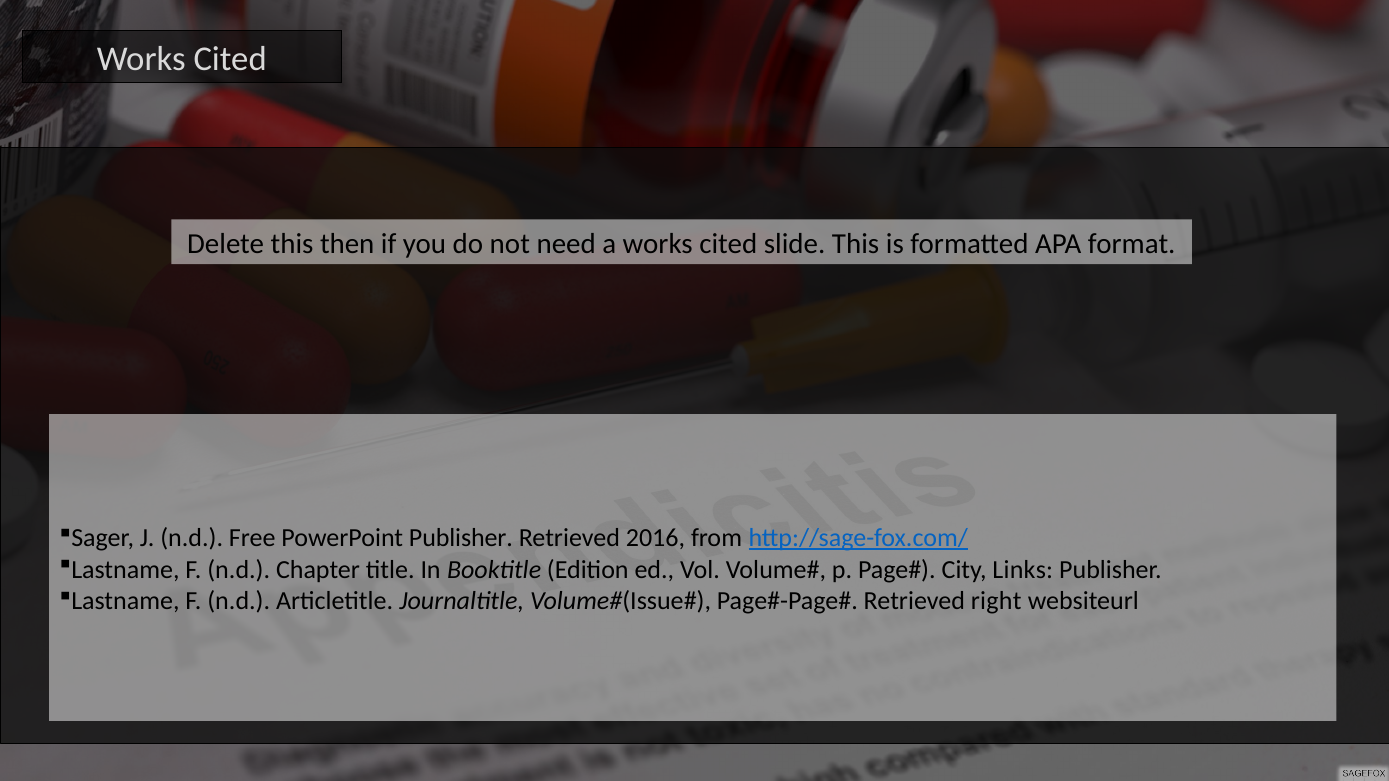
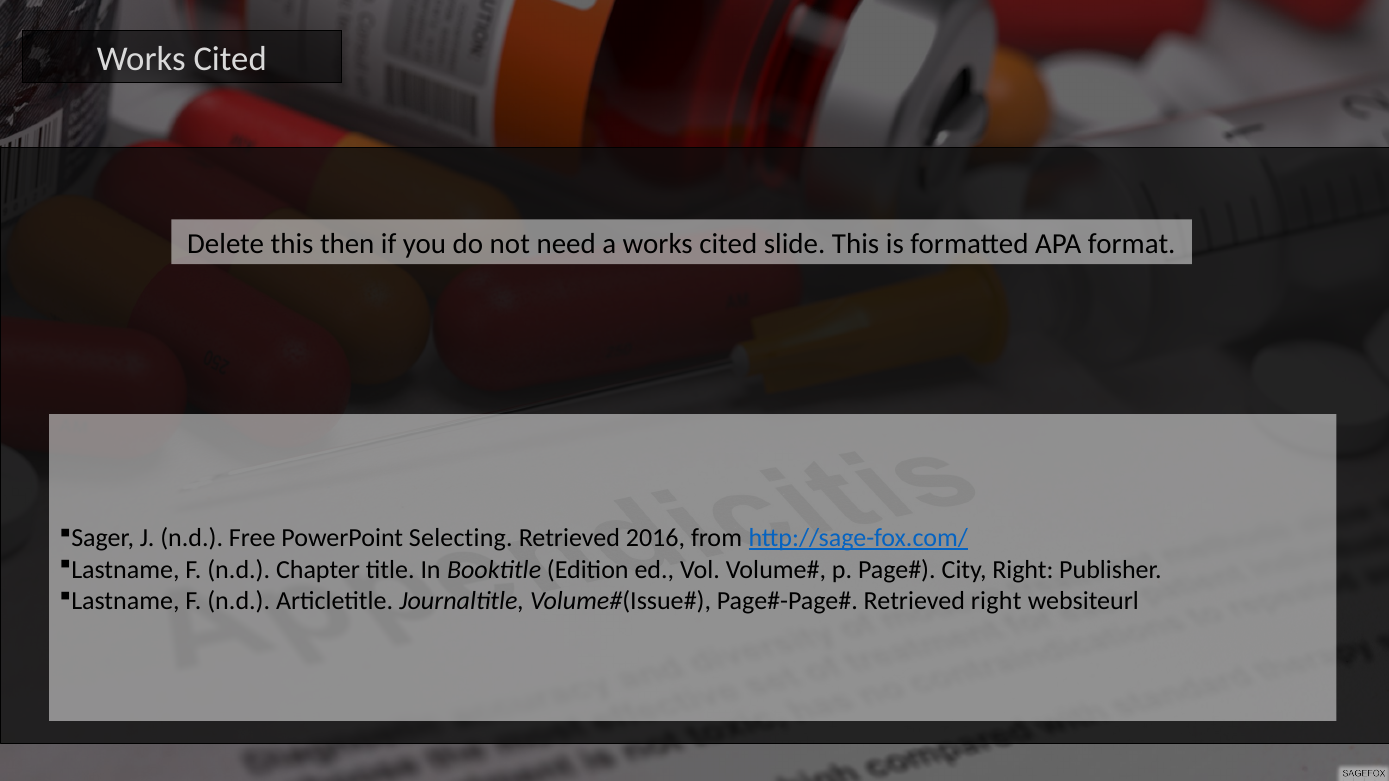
PowerPoint Publisher: Publisher -> Selecting (461, 538)
City Links: Links -> Right (1023, 570)
